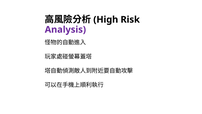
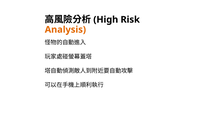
Analysis colour: purple -> orange (65, 30)
